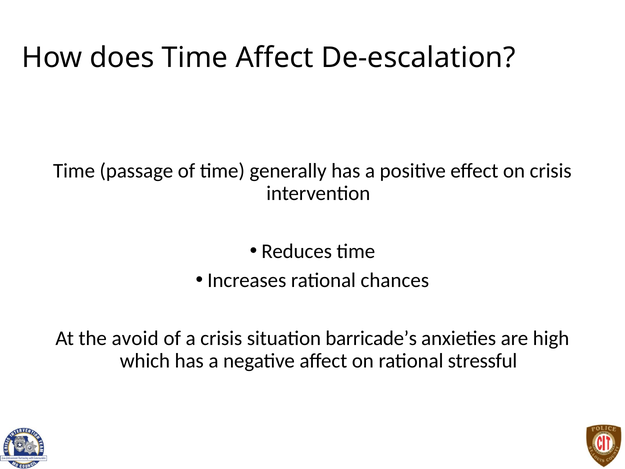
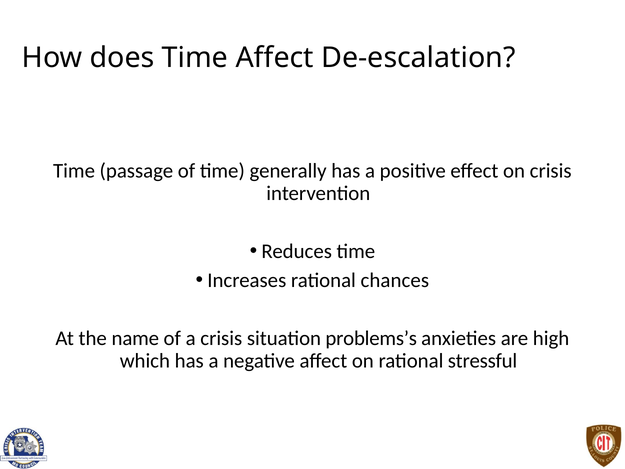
avoid: avoid -> name (135, 338)
barricade’s: barricade’s -> problems’s (371, 338)
